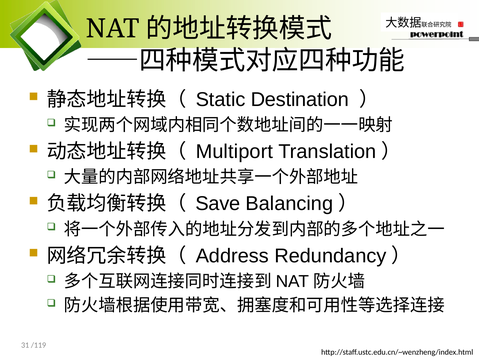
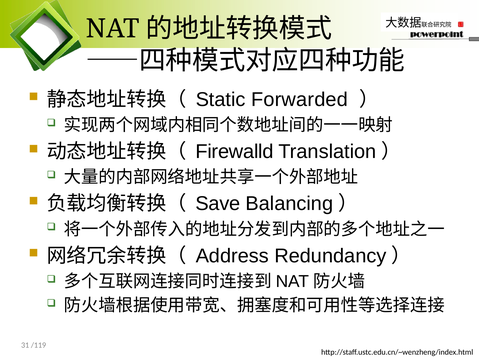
Destination: Destination -> Forwarded (300, 100)
Multiport: Multiport -> Firewalld (235, 152)
